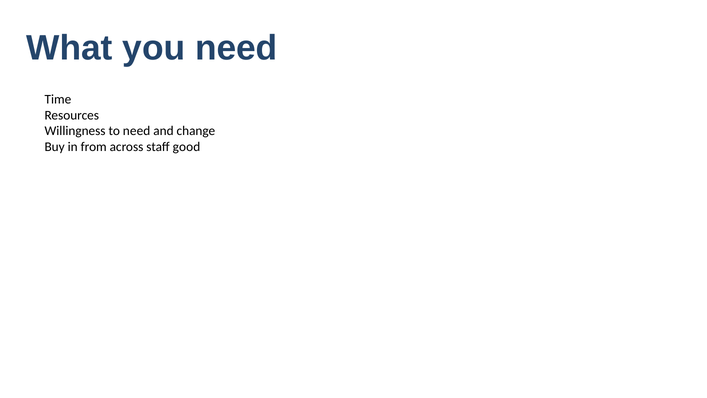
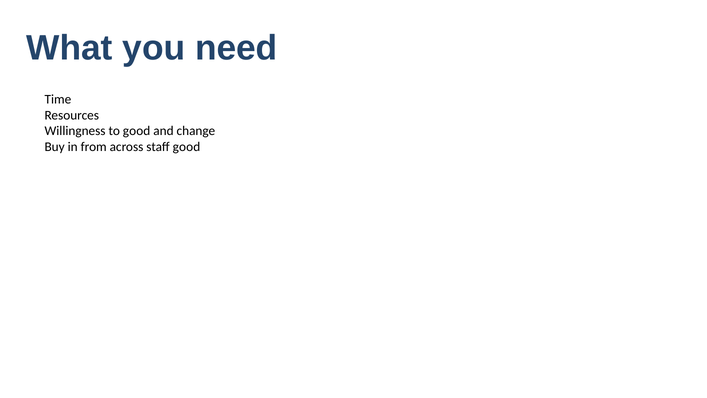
to need: need -> good (137, 131)
